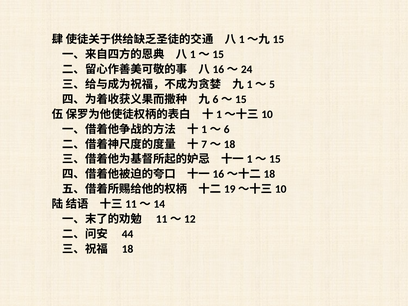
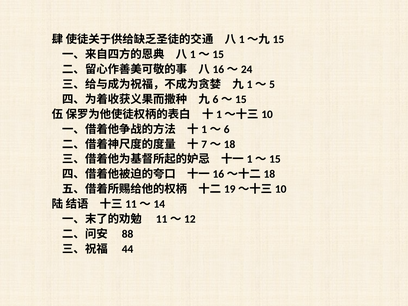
44: 44 -> 88 (128, 234)
18: 18 -> 44 (128, 249)
